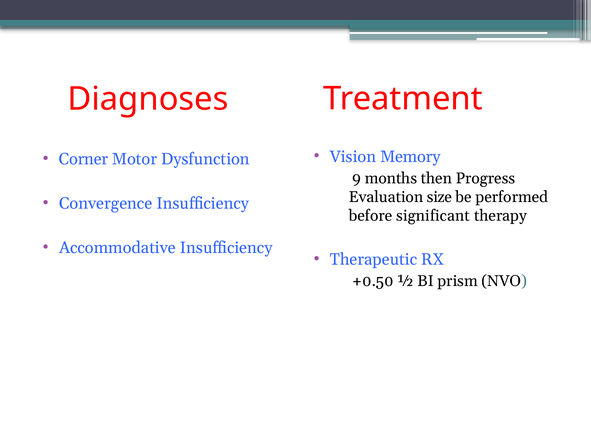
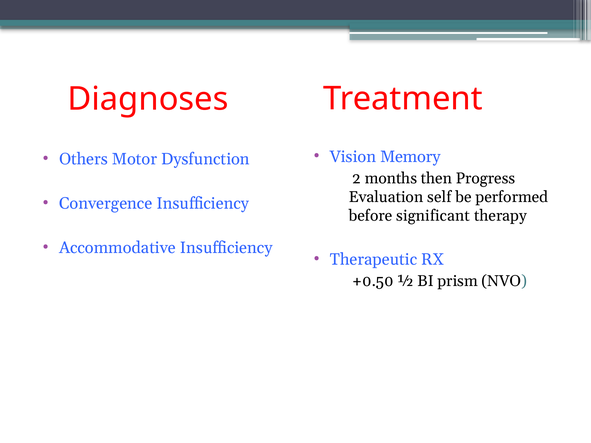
Corner: Corner -> Others (83, 159)
9: 9 -> 2 (357, 178)
size: size -> self (439, 197)
